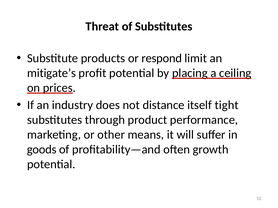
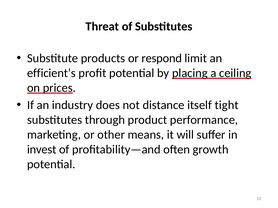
mitigate’s: mitigate’s -> efficient’s (51, 73)
goods: goods -> invest (42, 150)
